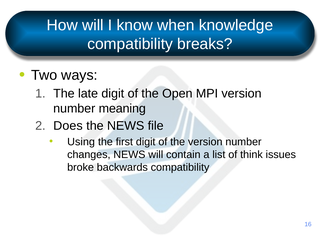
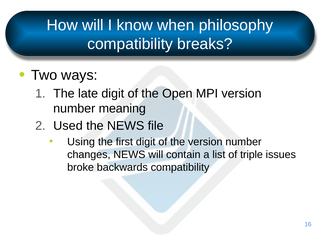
knowledge: knowledge -> philosophy (236, 25)
Does: Does -> Used (68, 126)
think: think -> triple (252, 155)
